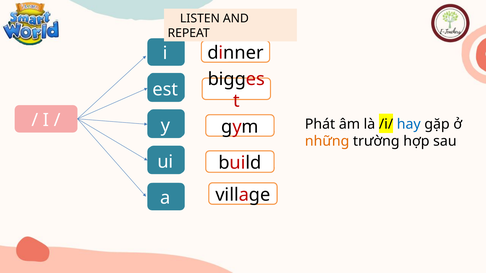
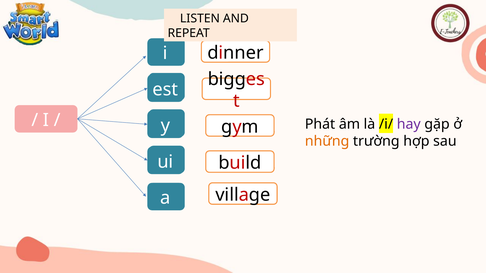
hay colour: blue -> purple (409, 124)
